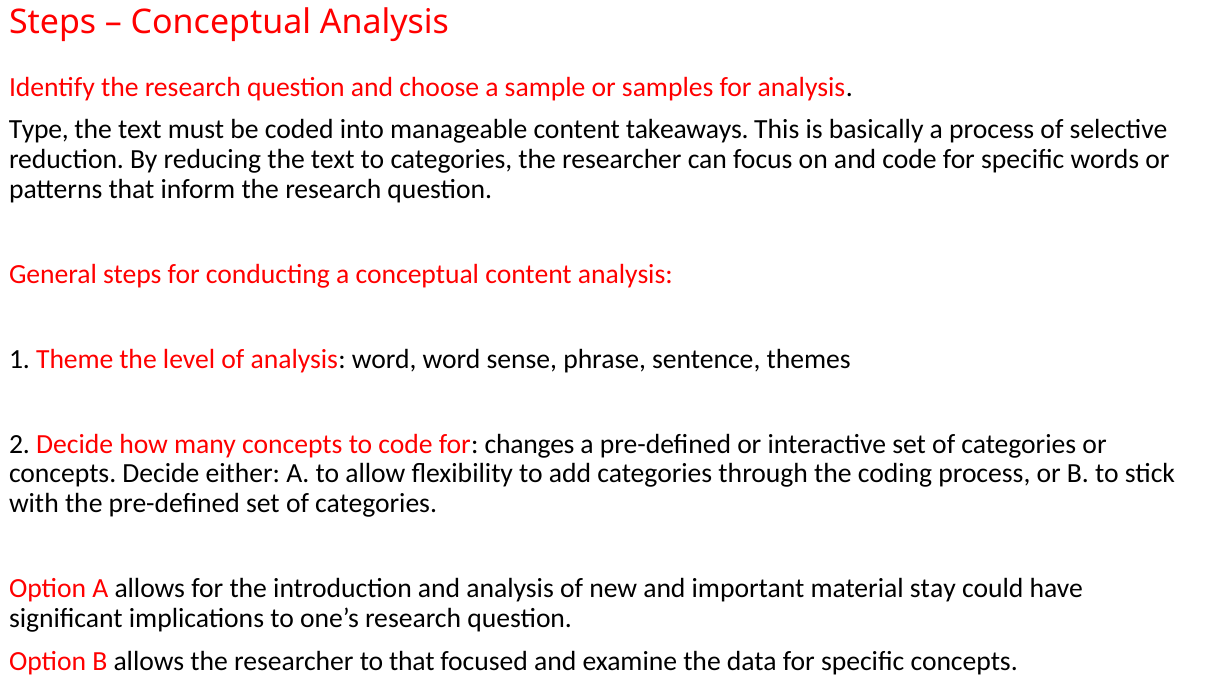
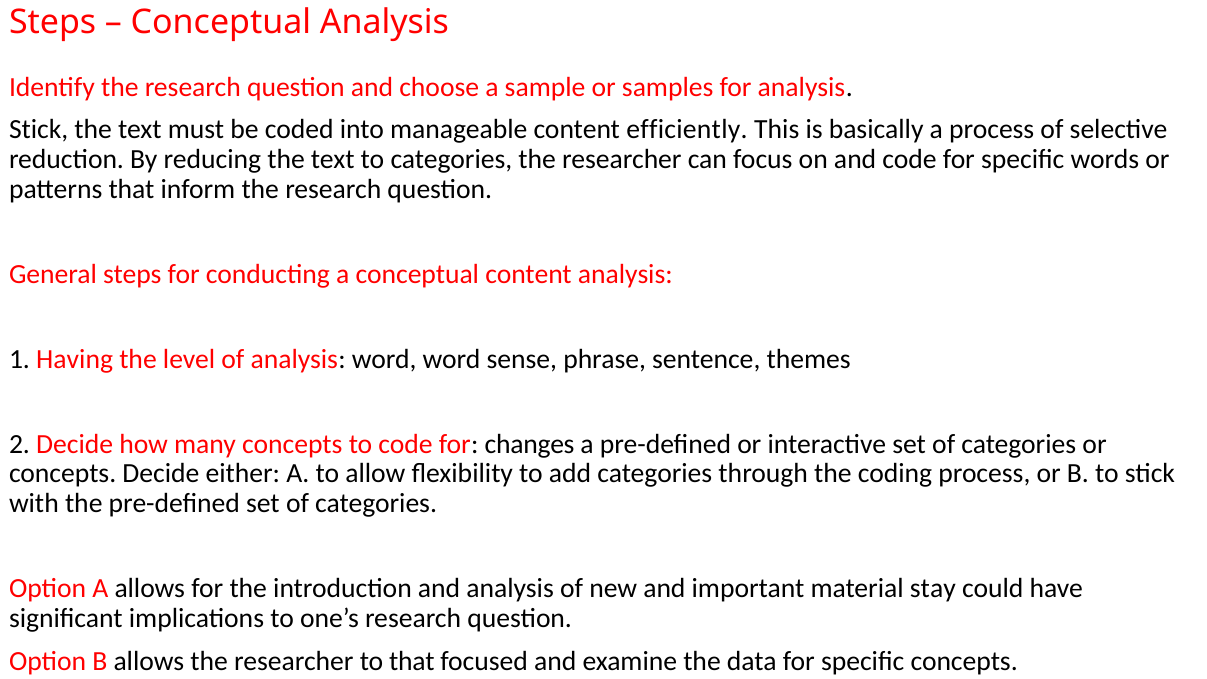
Type: Type -> Stick (39, 130)
takeaways: takeaways -> efficiently (687, 130)
Theme: Theme -> Having (75, 359)
